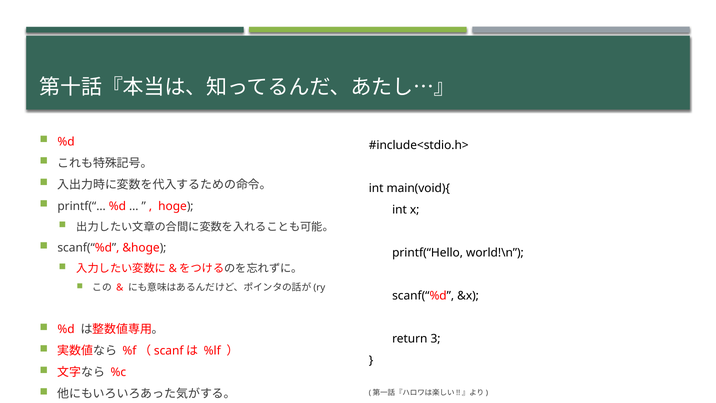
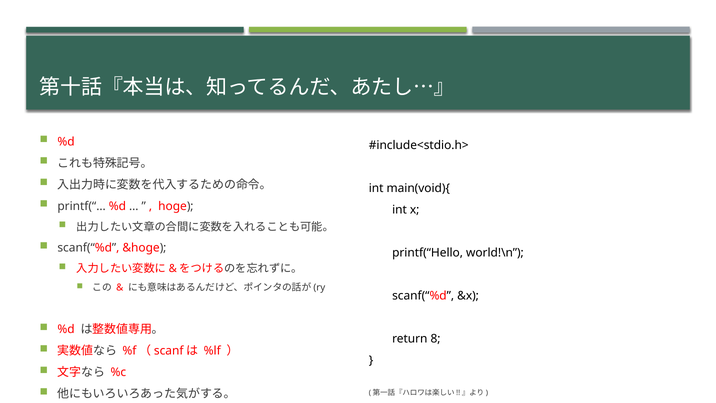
3: 3 -> 8 (436, 338)
